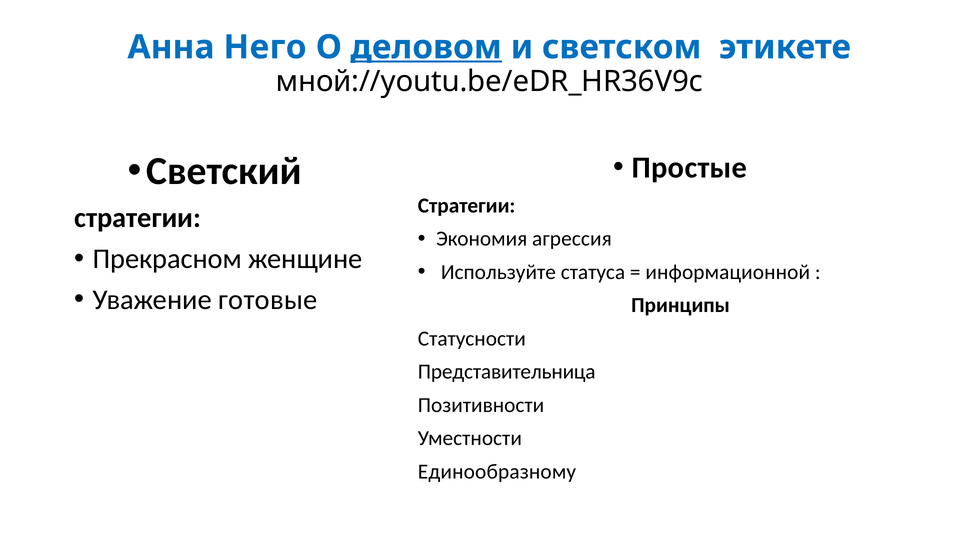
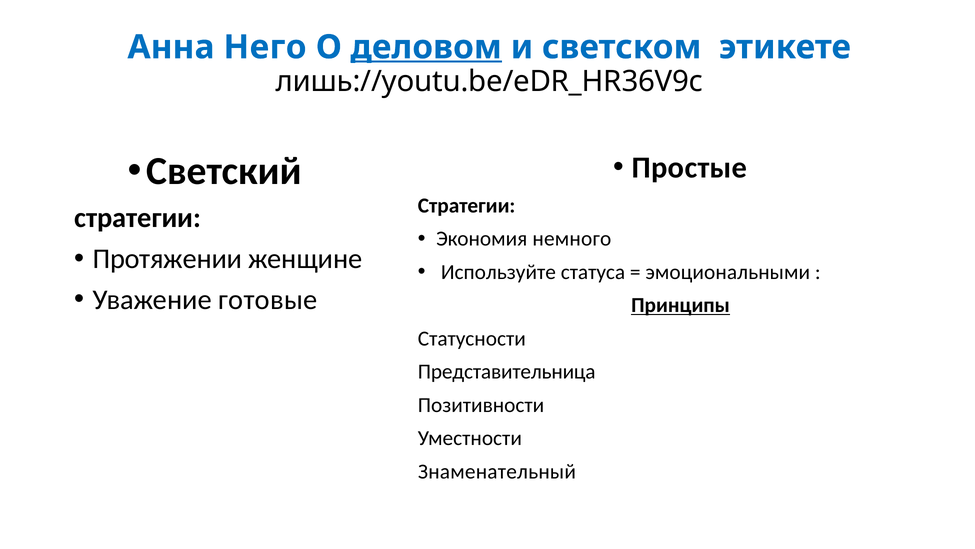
мной://youtu.be/eDR_HR36V9c: мной://youtu.be/eDR_HR36V9c -> лишь://youtu.be/eDR_HR36V9c (489, 81)
агрессия: агрессия -> немного (572, 239)
Прекрасном: Прекрасном -> Протяжении (167, 259)
информационной: информационной -> эмоциональными (728, 272)
Принципы underline: none -> present (681, 305)
Единообразному: Единообразному -> Знаменательный (497, 471)
